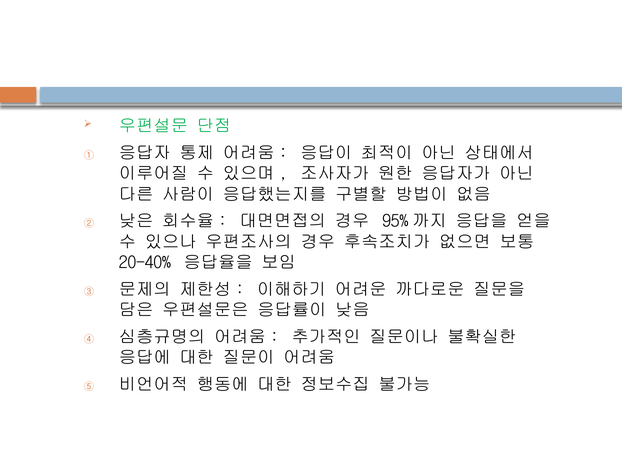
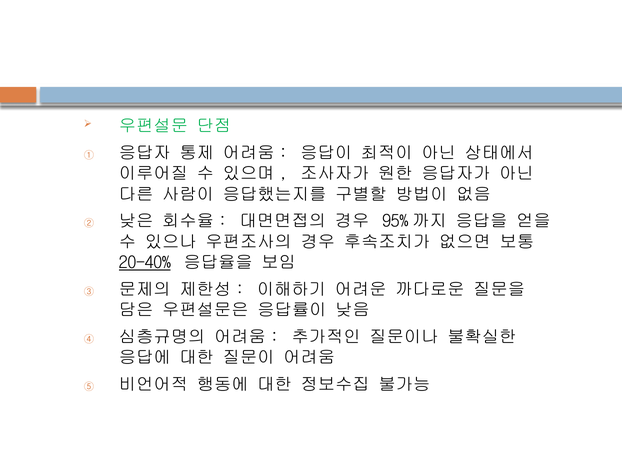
20-40% underline: none -> present (145, 263)
